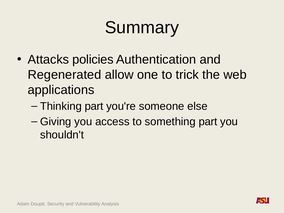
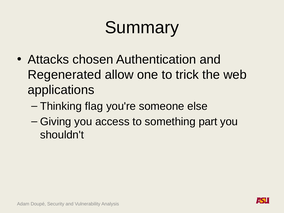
policies: policies -> chosen (93, 60)
Thinking part: part -> flag (94, 106)
